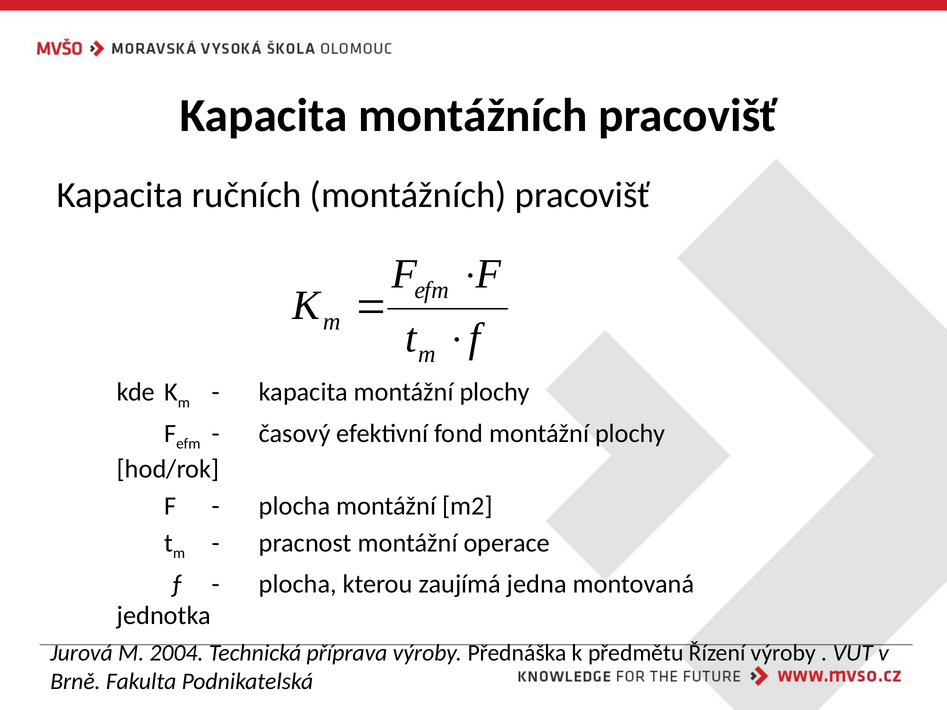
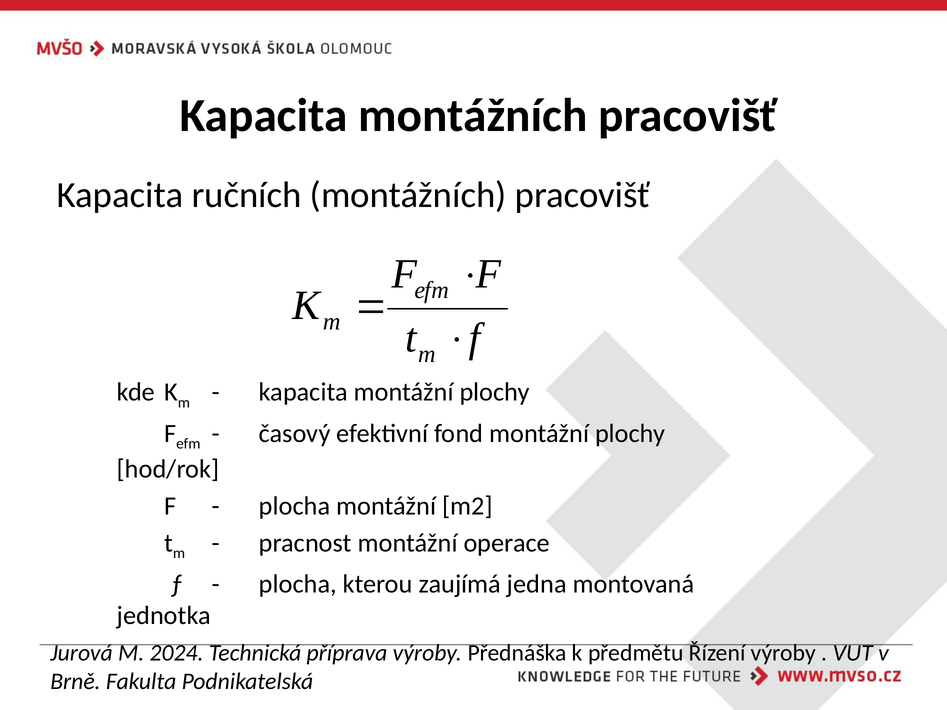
2004: 2004 -> 2024 (177, 653)
